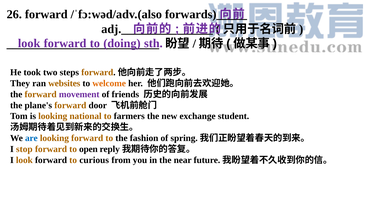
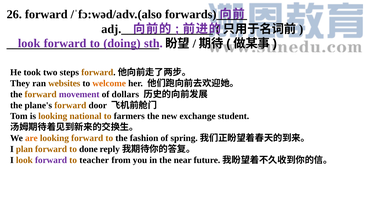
friends: friends -> dollars (125, 94)
are colour: blue -> orange (31, 138)
stop: stop -> plan (24, 149)
open: open -> done (88, 149)
forward colour: black -> purple (51, 160)
curious: curious -> teacher (94, 160)
